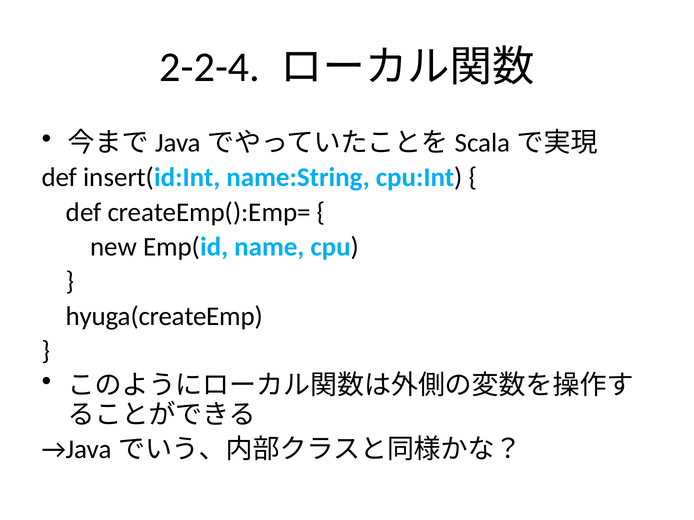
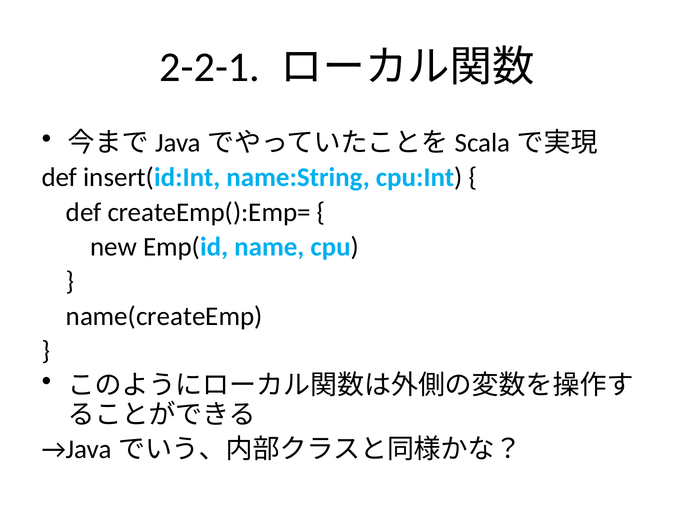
2-2-4: 2-2-4 -> 2-2-1 (210, 67)
hyuga(createEmp: hyuga(createEmp -> name(createEmp (164, 317)
